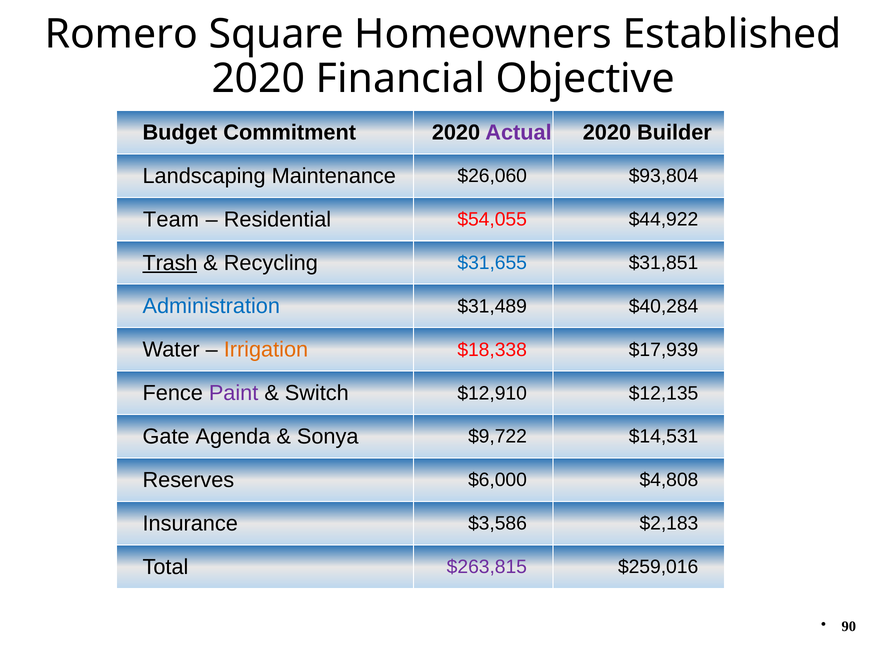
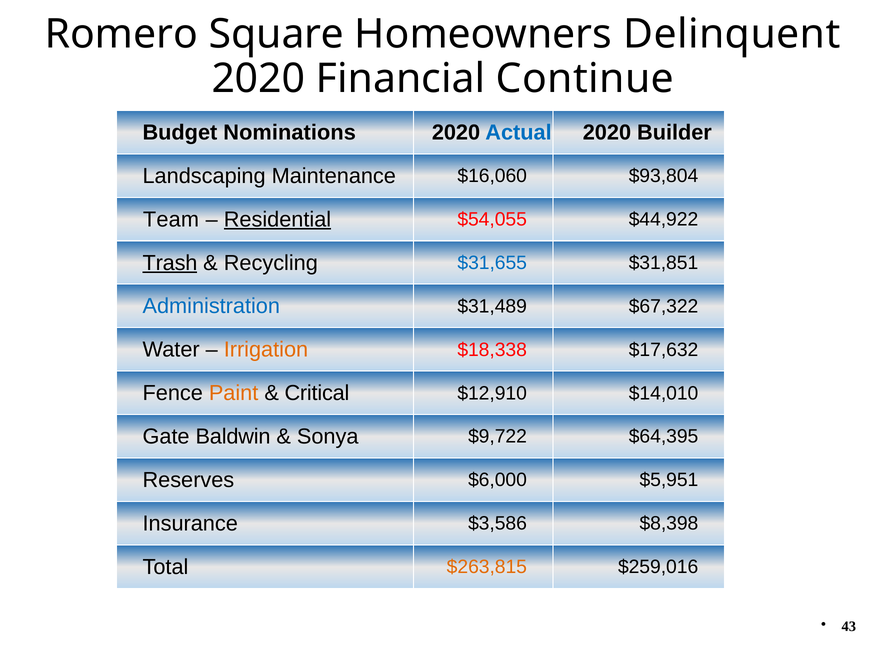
Established: Established -> Delinquent (732, 34)
Objective: Objective -> Continue (585, 79)
Commitment: Commitment -> Nominations (290, 132)
Actual colour: purple -> blue (519, 132)
$26,060: $26,060 -> $16,060 (492, 176)
Residential underline: none -> present (277, 219)
$40,284: $40,284 -> $67,322 (664, 306)
$17,939: $17,939 -> $17,632 (664, 350)
Paint colour: purple -> orange (234, 393)
Switch: Switch -> Critical (317, 393)
$12,135: $12,135 -> $14,010 (664, 393)
Agenda: Agenda -> Baldwin (233, 437)
$14,531: $14,531 -> $64,395 (664, 436)
$4,808: $4,808 -> $5,951 (669, 480)
$2,183: $2,183 -> $8,398 (669, 523)
$263,815 colour: purple -> orange (487, 567)
90: 90 -> 43 (849, 626)
